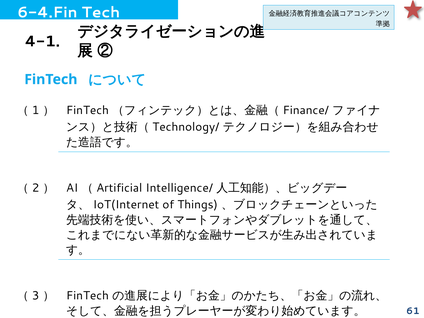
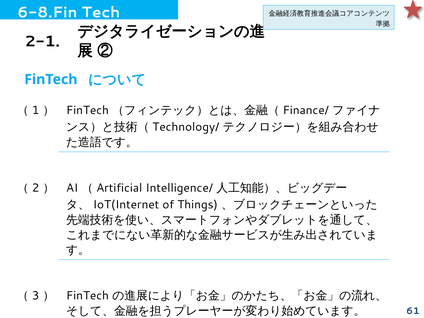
6-4.Fin: 6-4.Fin -> 6-8.Fin (47, 13)
4-1: 4-1 -> 2-1 (42, 42)
